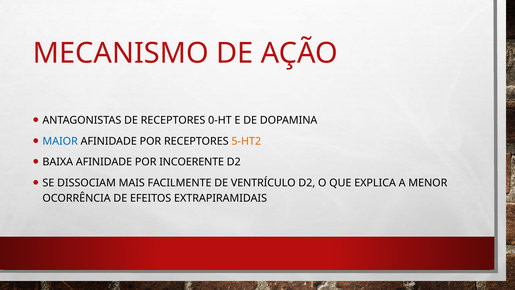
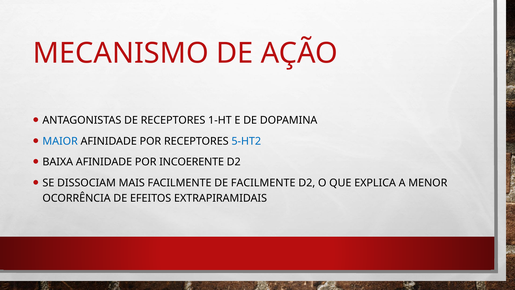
0-HT: 0-HT -> 1-HT (220, 120)
5-HT2 colour: orange -> blue (246, 141)
DE VENTRÍCULO: VENTRÍCULO -> FACILMENTE (263, 183)
